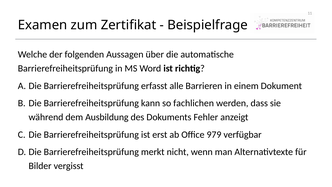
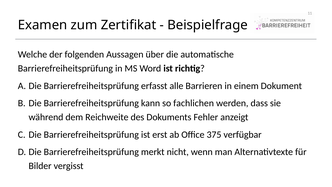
Ausbildung: Ausbildung -> Reichweite (107, 117)
979: 979 -> 375 (214, 134)
